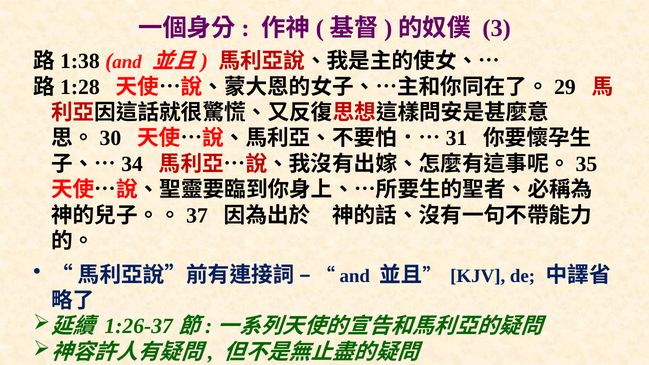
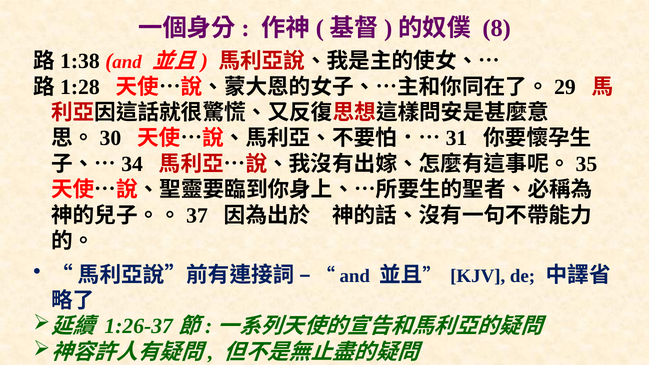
3: 3 -> 8 (497, 28)
